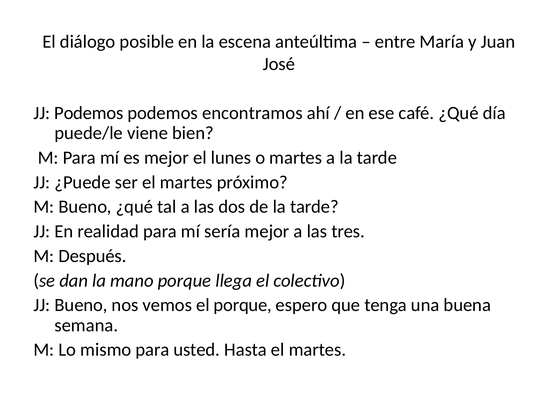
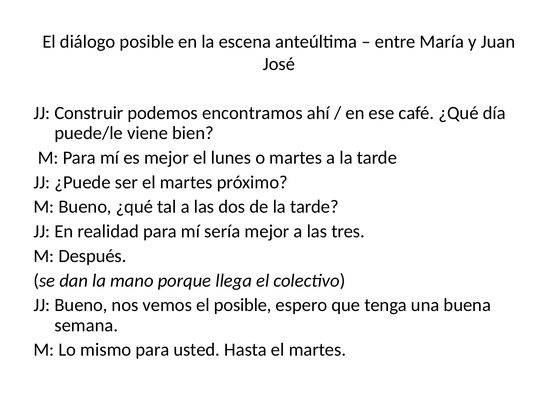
JJ Podemos: Podemos -> Construir (89, 113)
el porque: porque -> posible (243, 305)
